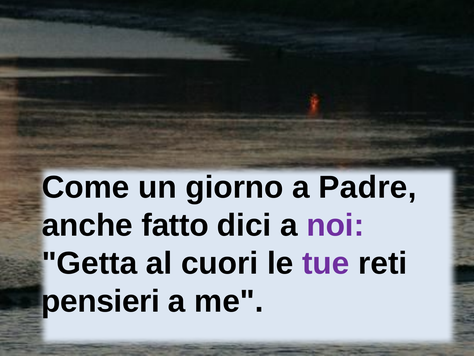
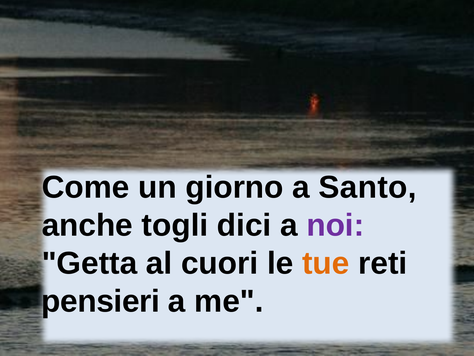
Padre: Padre -> Santo (368, 187)
fatto: fatto -> togli (175, 225)
tue colour: purple -> orange (326, 263)
